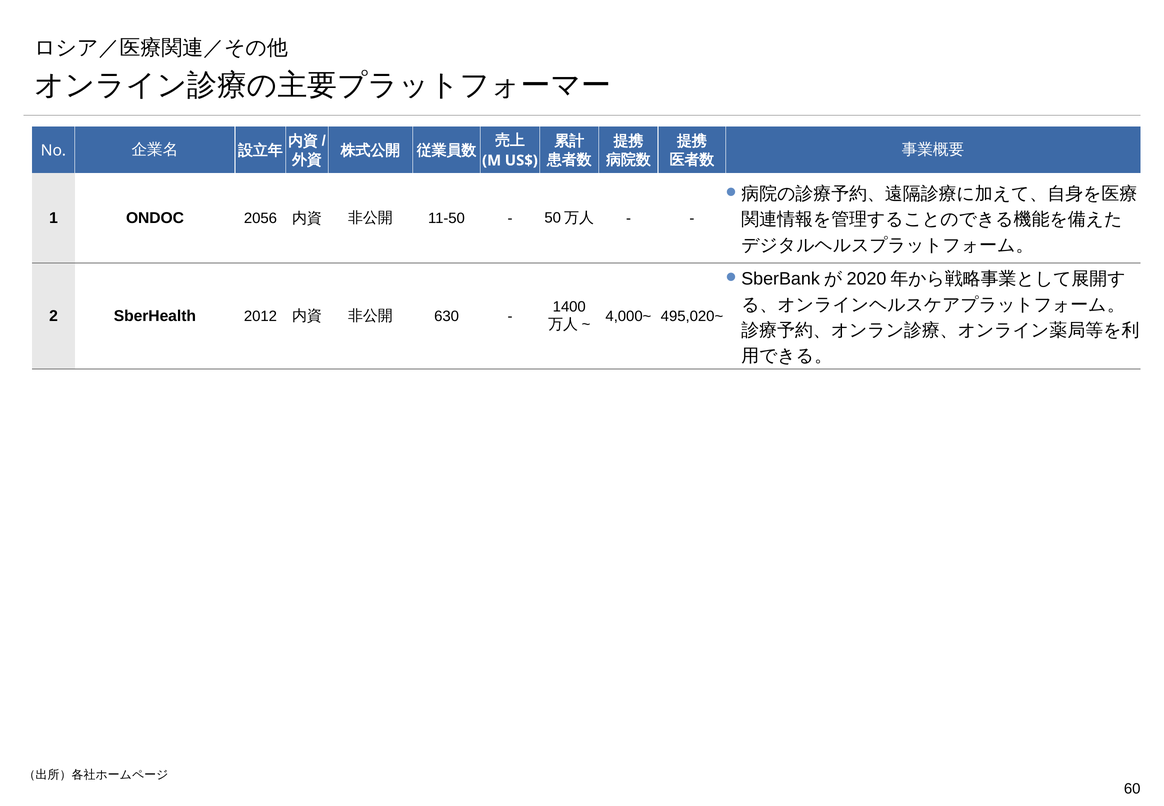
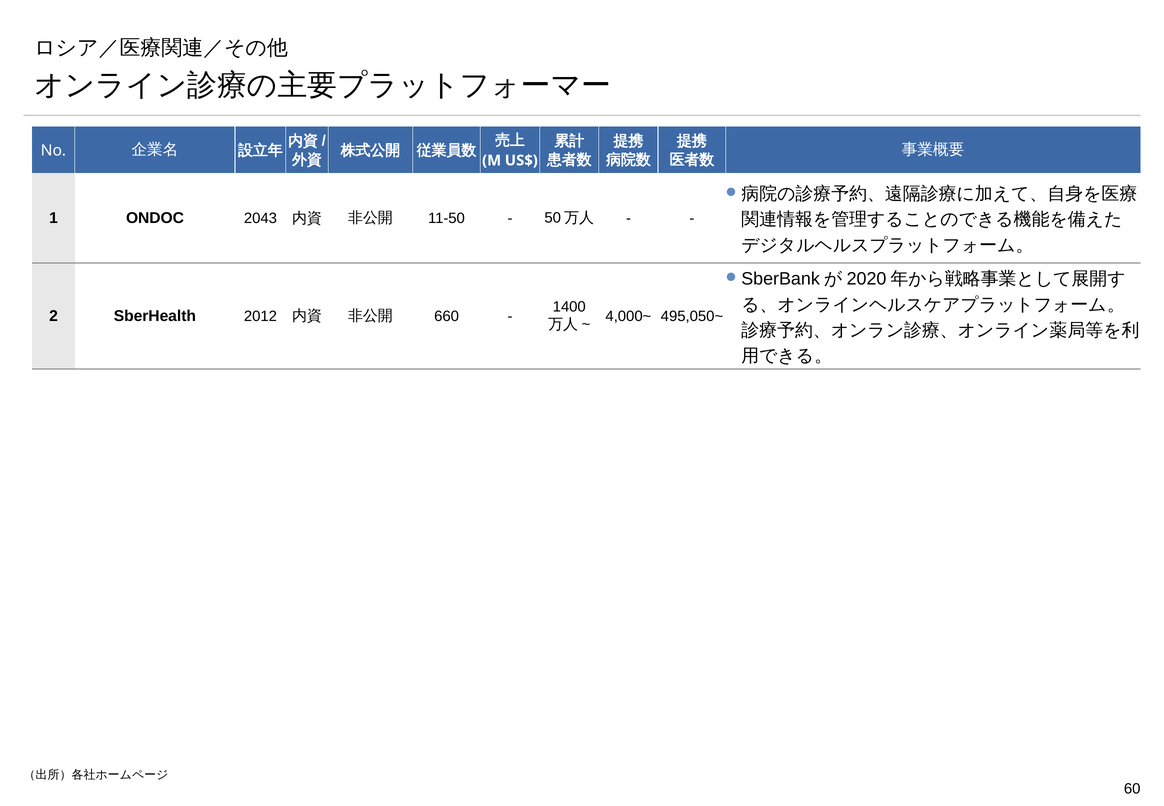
2056: 2056 -> 2043 (260, 218)
630: 630 -> 660 (447, 316)
495,020~: 495,020~ -> 495,050~ (692, 316)
